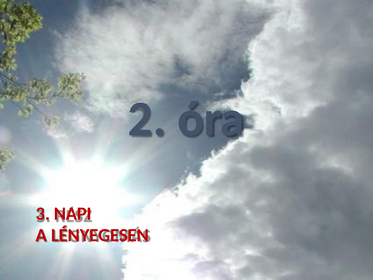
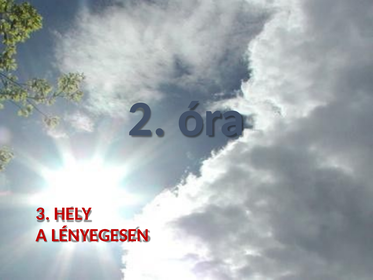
NAPI: NAPI -> HELY (73, 214)
